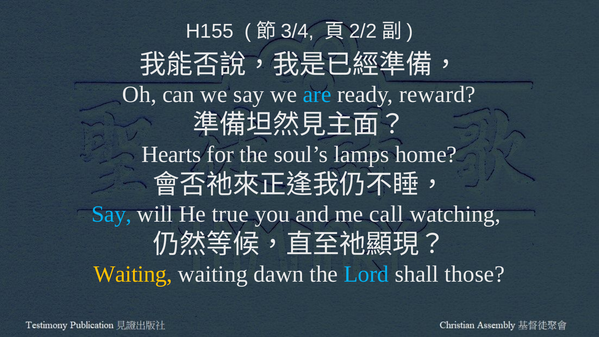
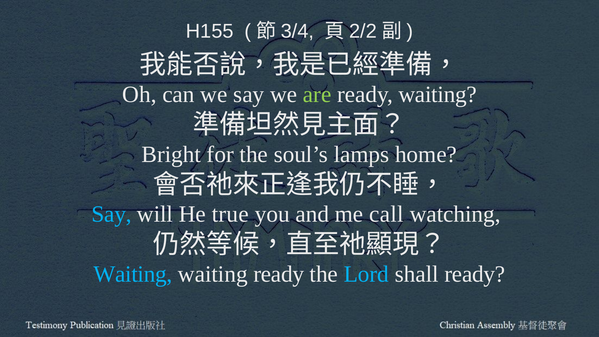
are colour: light blue -> light green (317, 94)
ready reward: reward -> waiting (438, 94)
Hearts: Hearts -> Bright (171, 154)
Waiting colour: yellow -> light blue (133, 274)
waiting dawn: dawn -> ready (279, 274)
shall those: those -> ready (475, 274)
